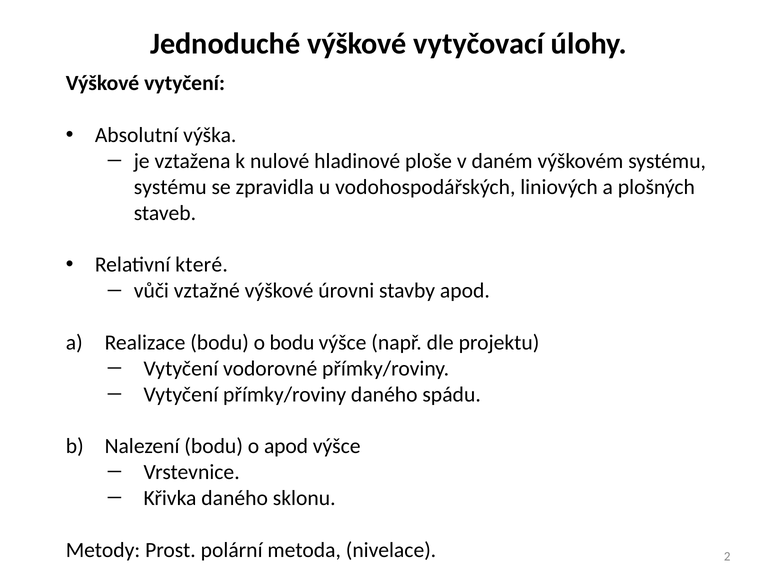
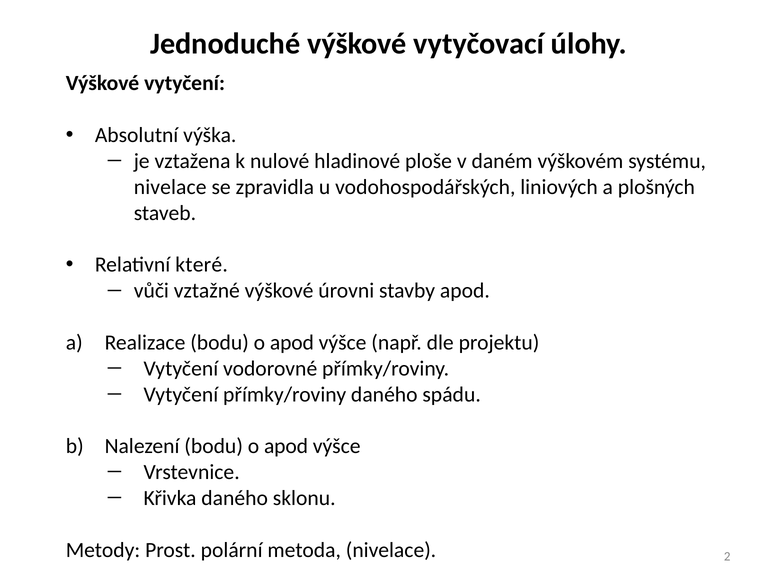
systému: systému -> nivelace (170, 187)
Realizace bodu o bodu: bodu -> apod (292, 342)
